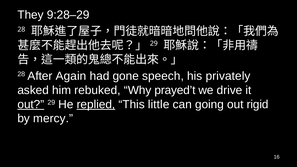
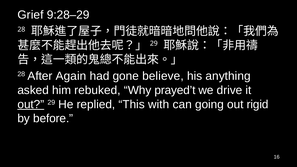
They: They -> Grief (30, 15)
speech: speech -> believe (163, 76)
privately: privately -> anything (228, 76)
replied underline: present -> none (96, 104)
little: little -> with (159, 104)
mercy: mercy -> before (53, 118)
